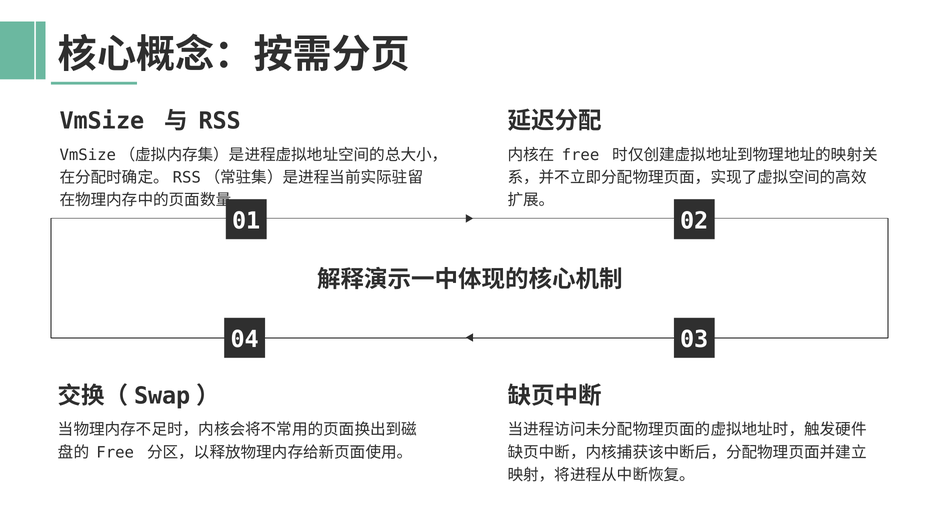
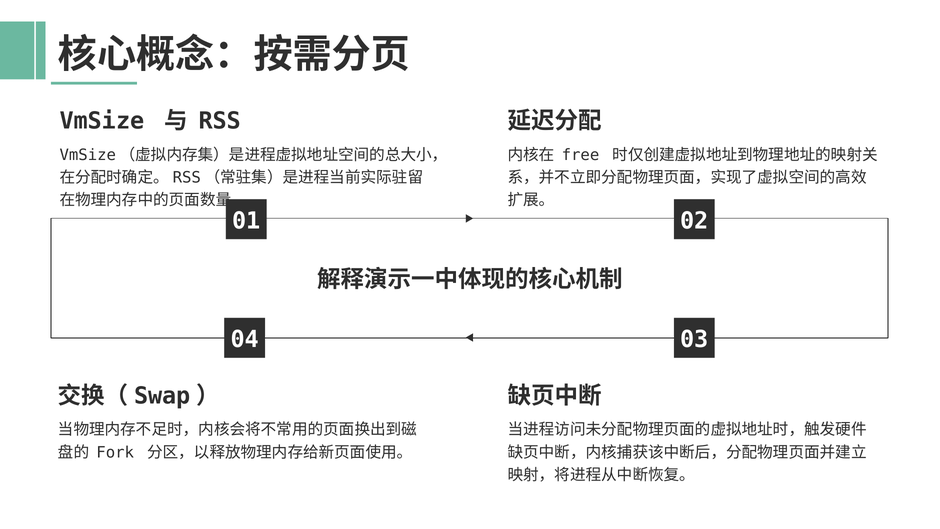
Free: Free -> Fork (115, 452)
